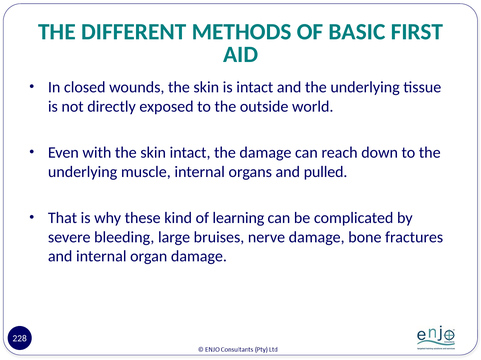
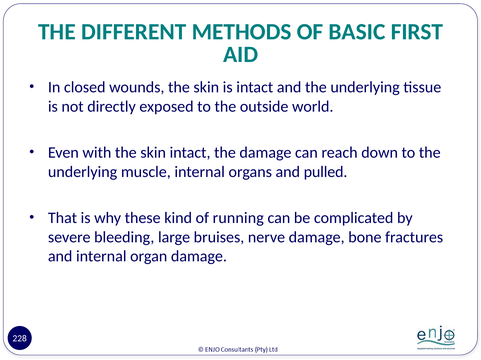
learning: learning -> running (238, 218)
